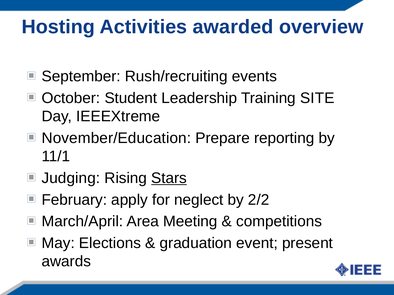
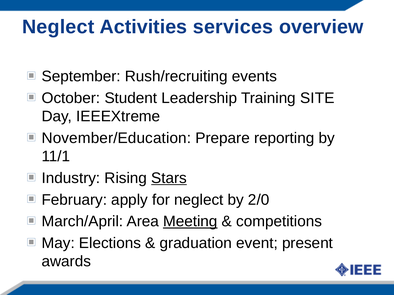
Hosting: Hosting -> Neglect (58, 27)
awarded: awarded -> services (233, 27)
Judging: Judging -> Industry (71, 178)
2/2: 2/2 -> 2/0 (259, 200)
Meeting underline: none -> present (190, 222)
